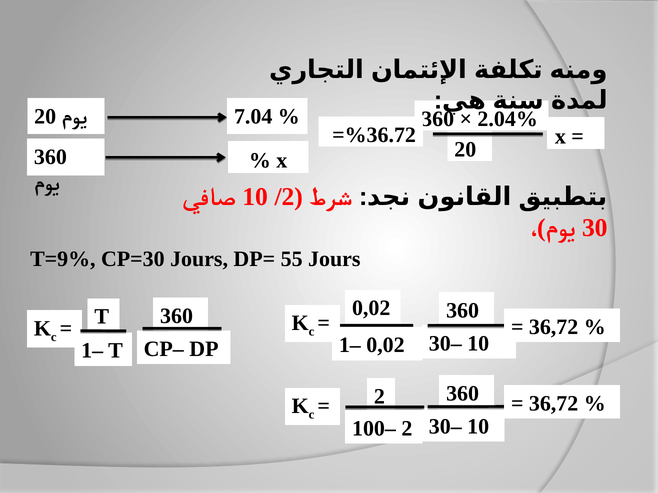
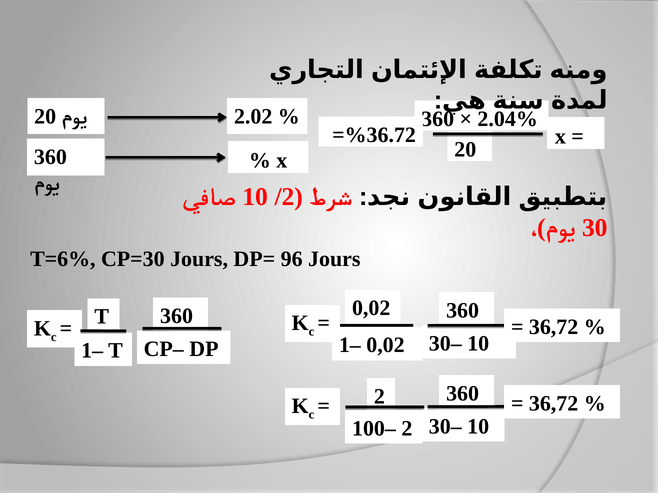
7.04: 7.04 -> 2.02 (253, 117)
T=9%: T=9% -> T=6% (63, 259)
55: 55 -> 96 (292, 259)
